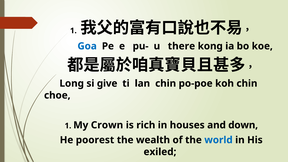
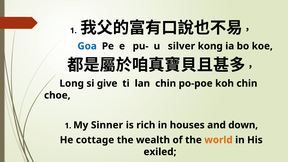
there: there -> silver (181, 46)
Crown: Crown -> Sinner (107, 125)
poorest: poorest -> cottage (95, 140)
world colour: blue -> orange (218, 140)
